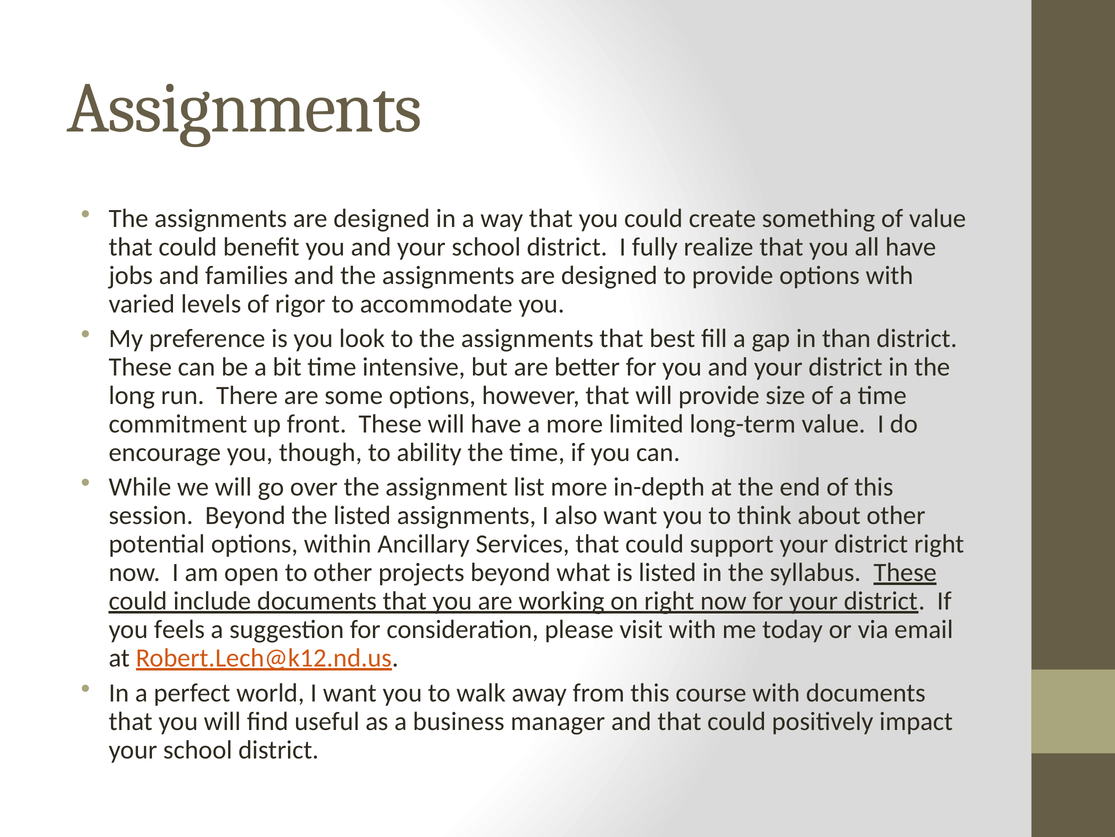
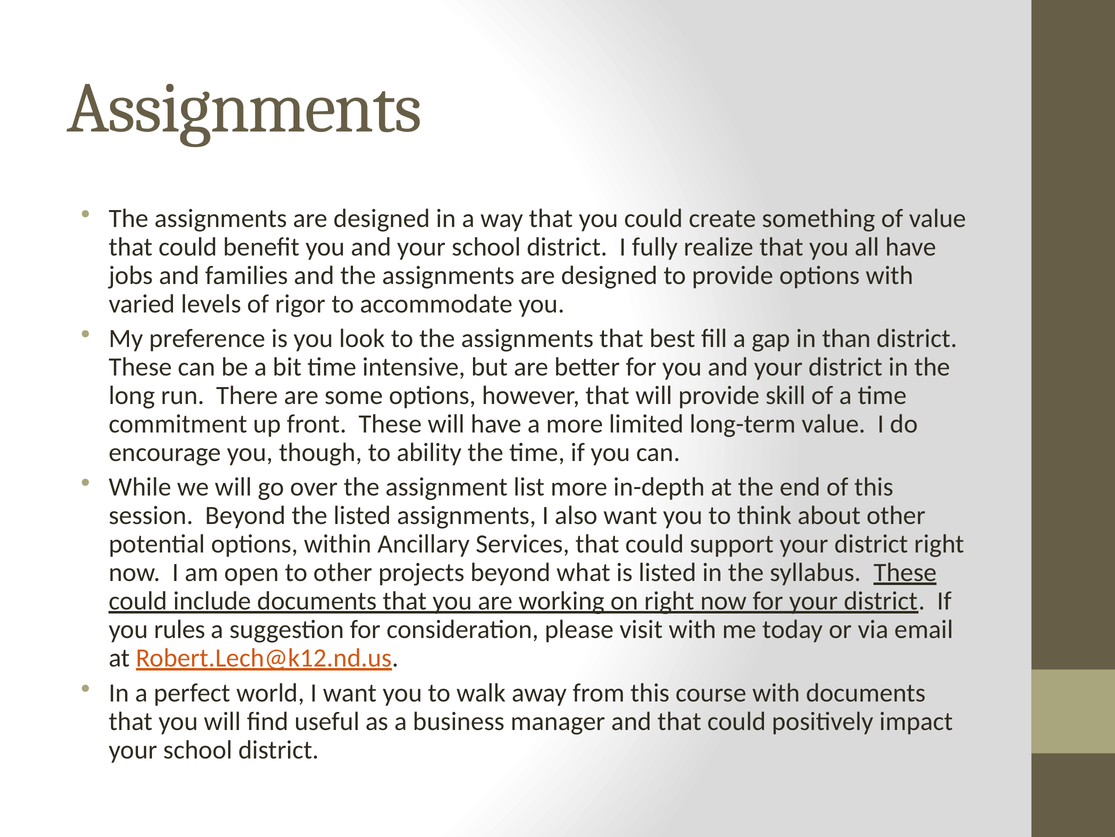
size: size -> skill (785, 395)
feels: feels -> rules (180, 629)
